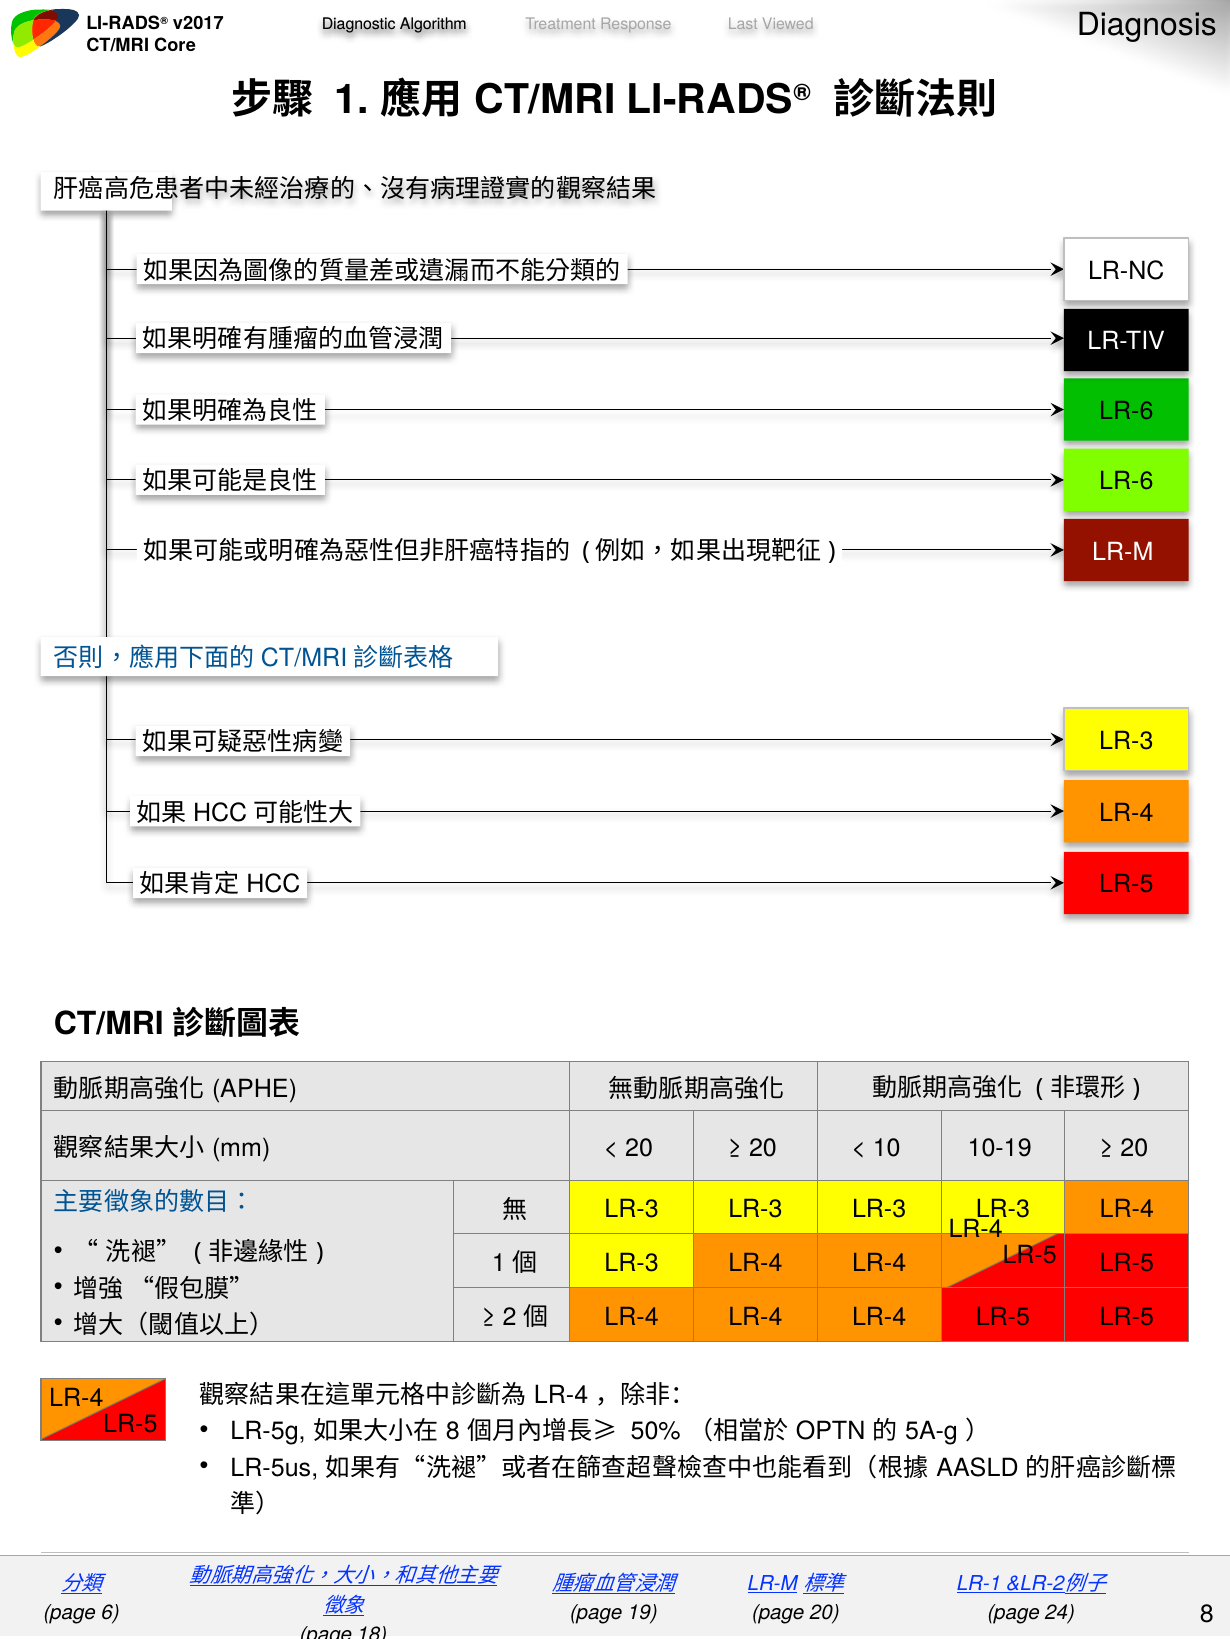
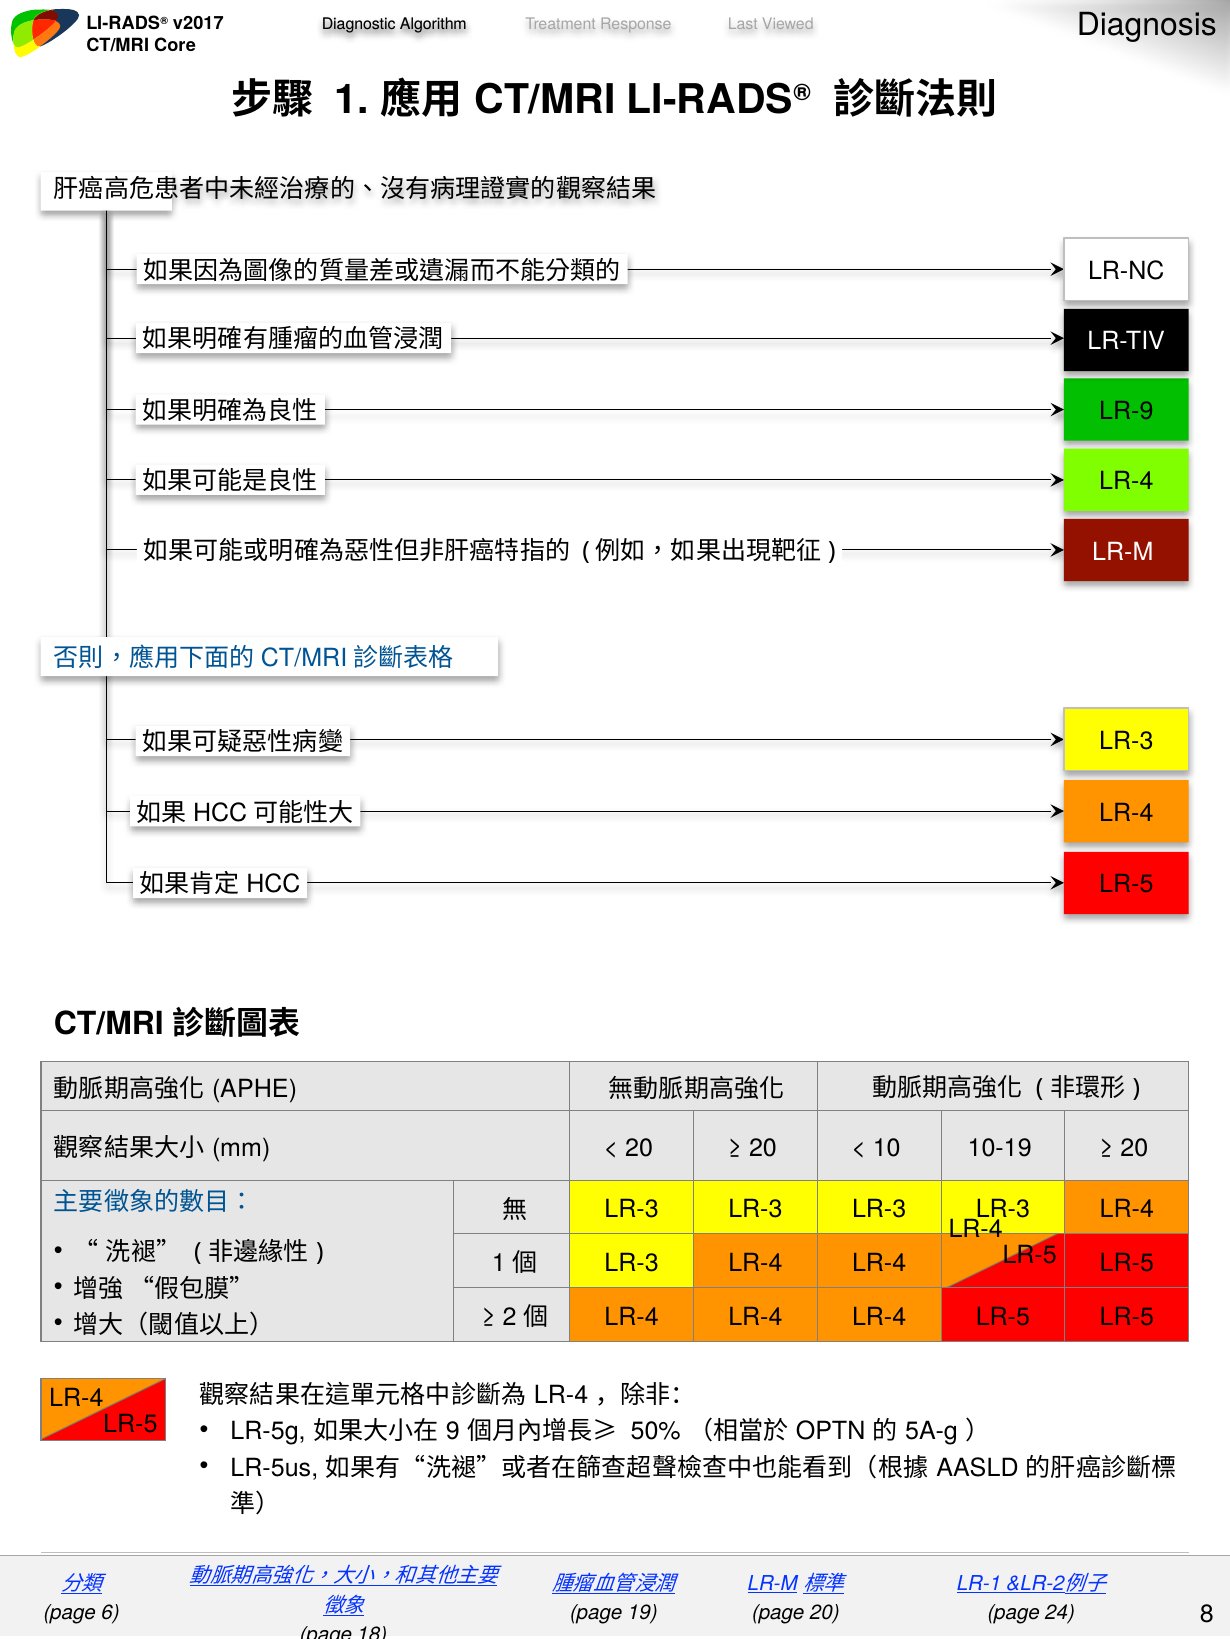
LR-6: LR-6 -> LR-9 (1126, 411)
LR-6: LR-6 -> LR-4 (1126, 482)
8: 8 -> 9 (453, 1432)
